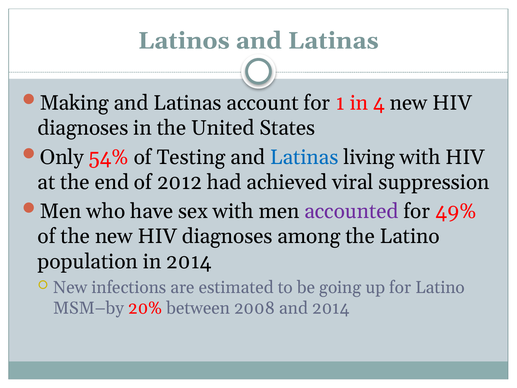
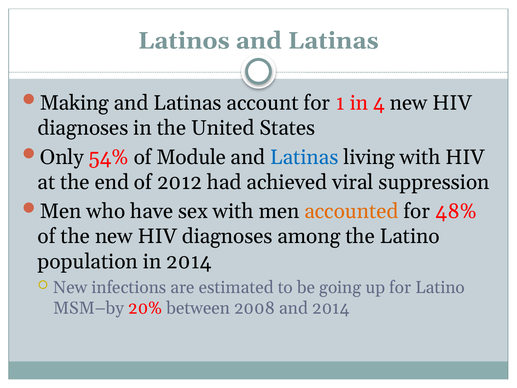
Testing: Testing -> Module (191, 157)
accounted colour: purple -> orange (351, 211)
49%: 49% -> 48% (456, 211)
